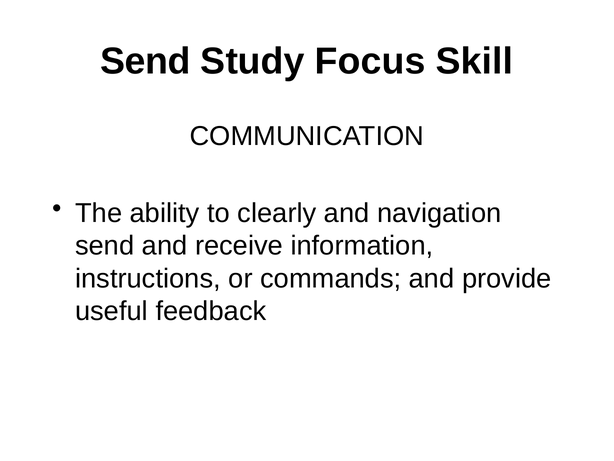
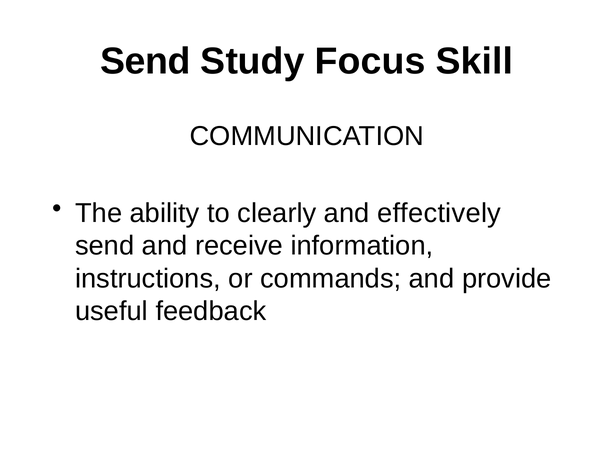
navigation: navigation -> effectively (439, 213)
